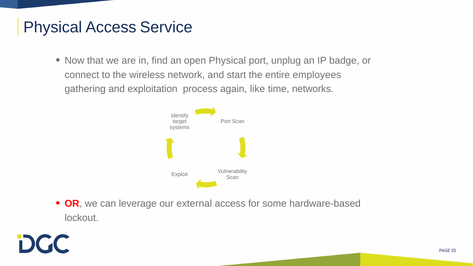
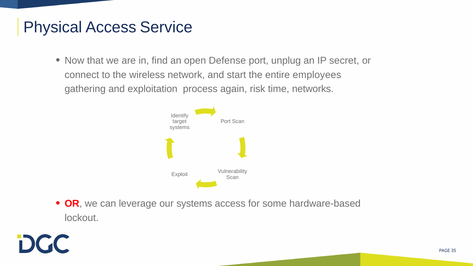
open Physical: Physical -> Defense (227, 61)
badge: badge -> secret (344, 61)
like: like -> risk (258, 89)
our external: external -> systems (194, 204)
